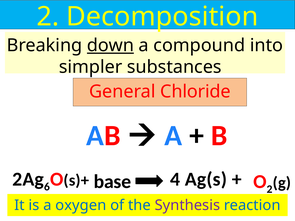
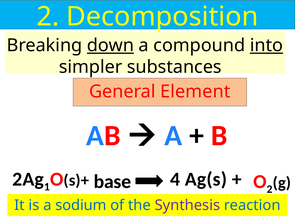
into underline: none -> present (266, 45)
Chloride: Chloride -> Element (195, 92)
6: 6 -> 1 (47, 187)
oxygen: oxygen -> sodium (81, 206)
